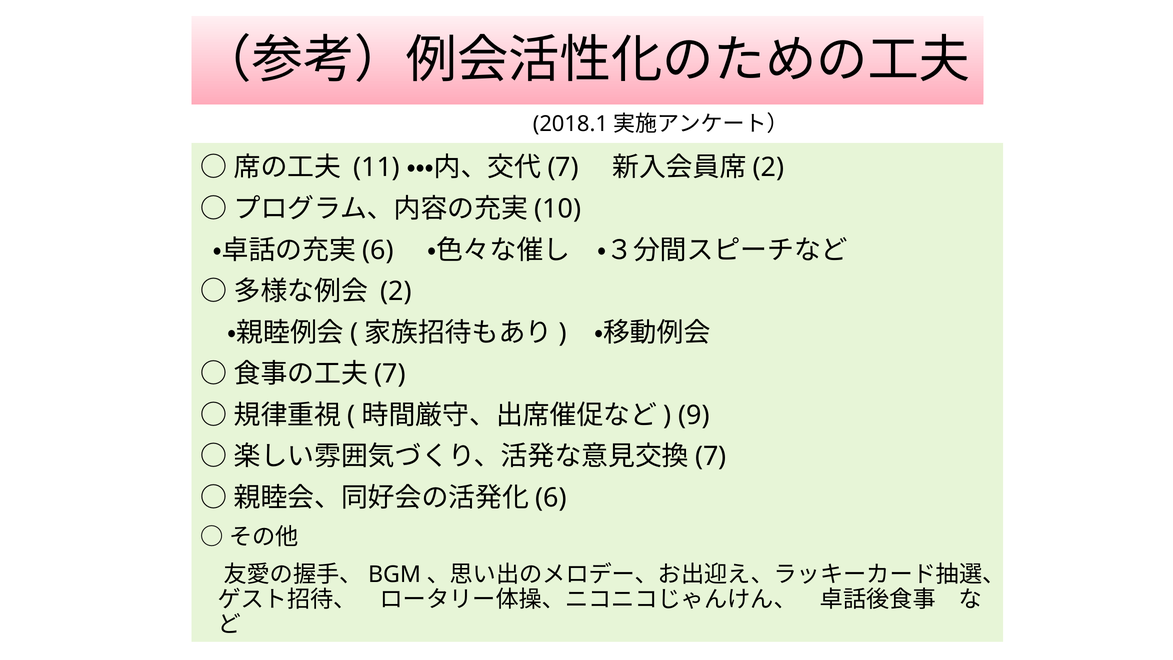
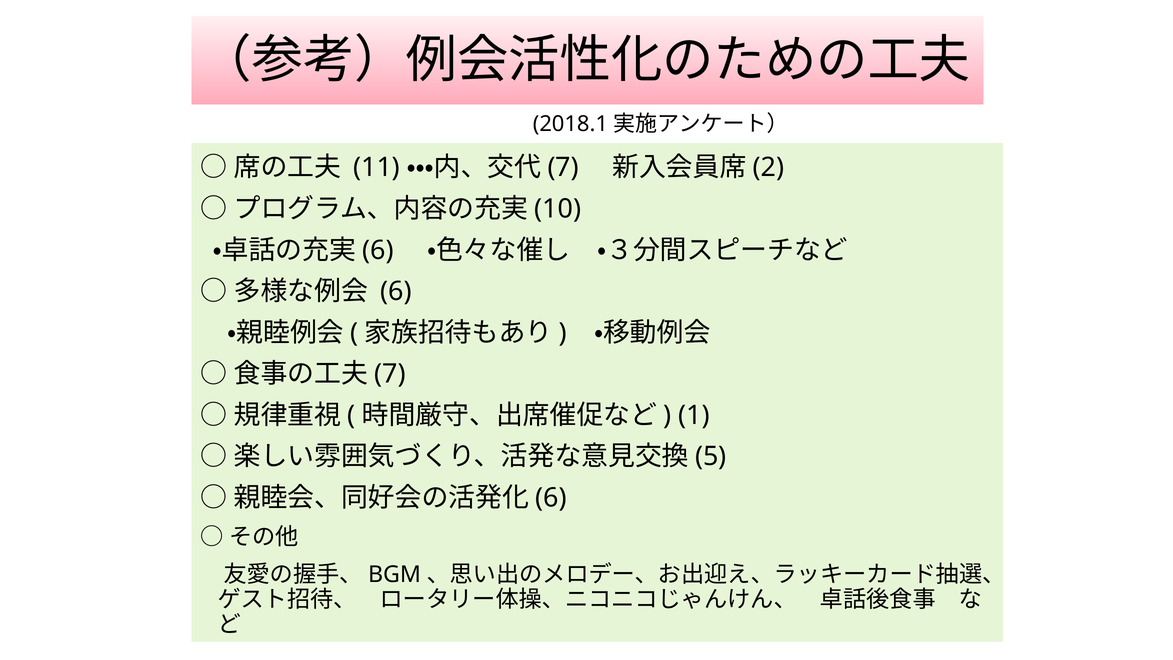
2: 2 -> 6 (396, 291)
9: 9 -> 1 (694, 415)
7: 7 -> 5 (711, 456)
